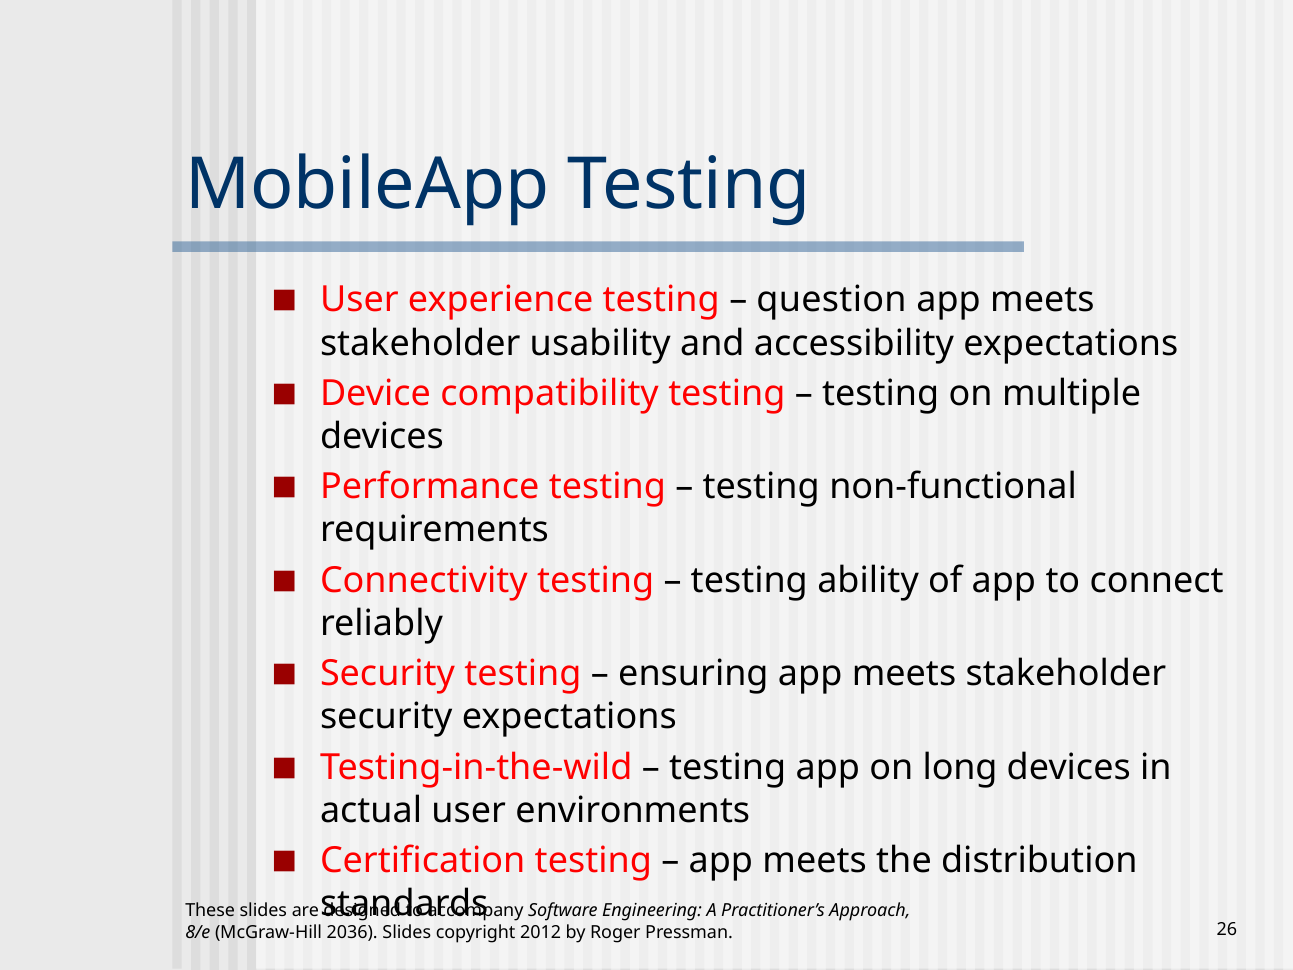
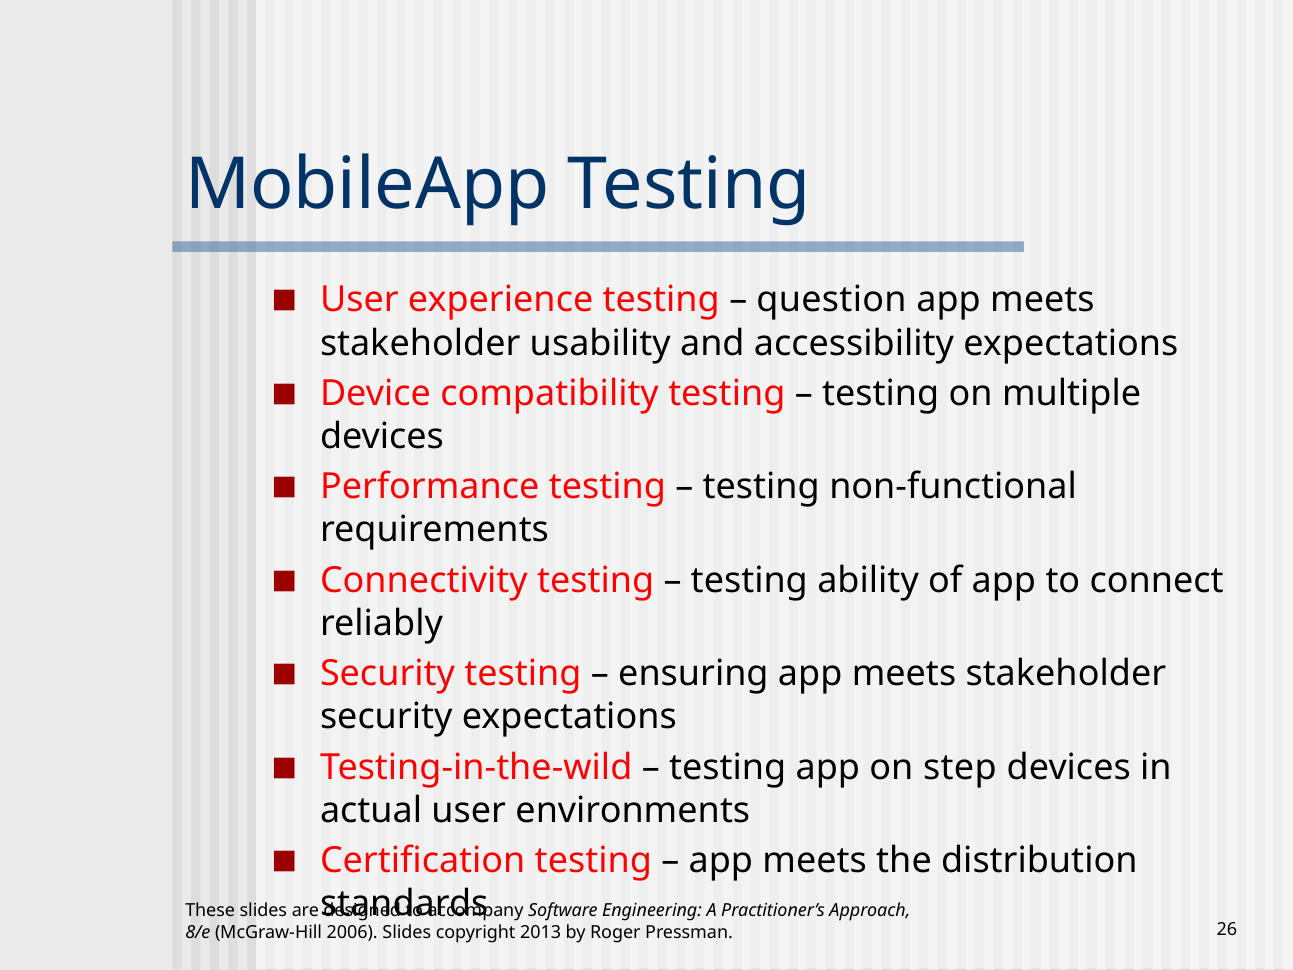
long: long -> step (960, 767)
2036: 2036 -> 2006 (352, 932)
2012: 2012 -> 2013 (541, 932)
